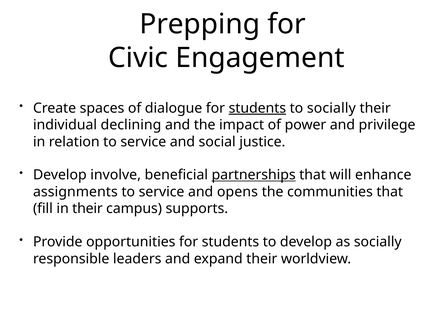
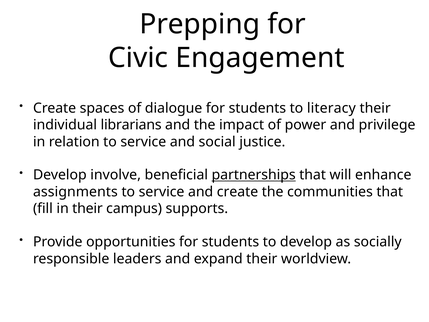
students underline: present -> none (257, 108)
to socially: socially -> literacy (331, 108)
declining: declining -> librarians (131, 125)
and opens: opens -> create (238, 192)
